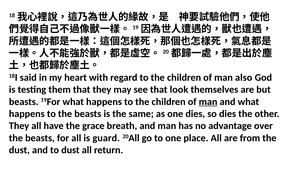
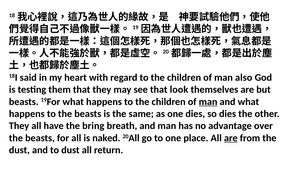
grace: grace -> bring (93, 126)
guard: guard -> naked (106, 138)
are underline: none -> present (231, 138)
